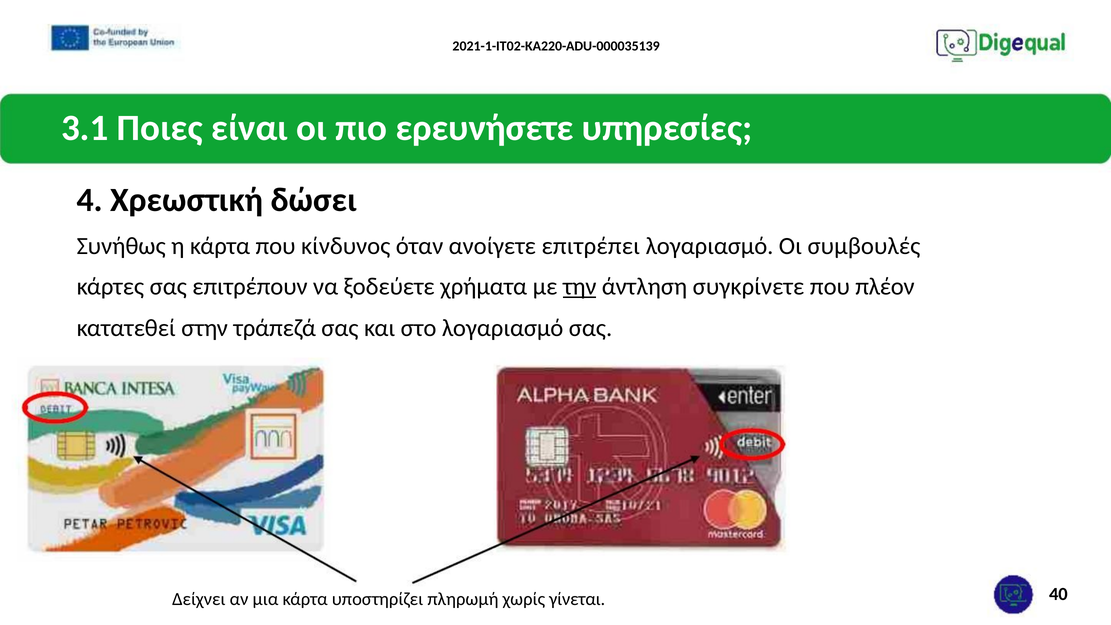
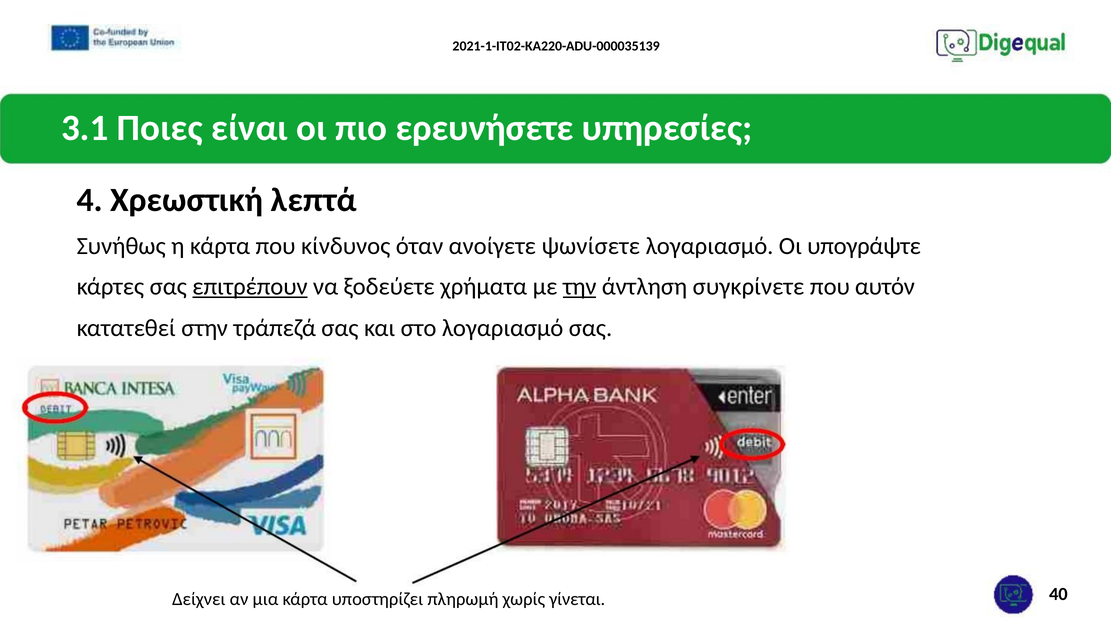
δώσει: δώσει -> λεπτά (314, 200)
επιτρέπει: επιτρέπει -> ψωνίσετε (591, 246)
συμβουλές: συμβουλές -> υπογράψτε (864, 246)
επιτρέπουν underline: none -> present (250, 287)
πλέον: πλέον -> αυτόν (885, 287)
